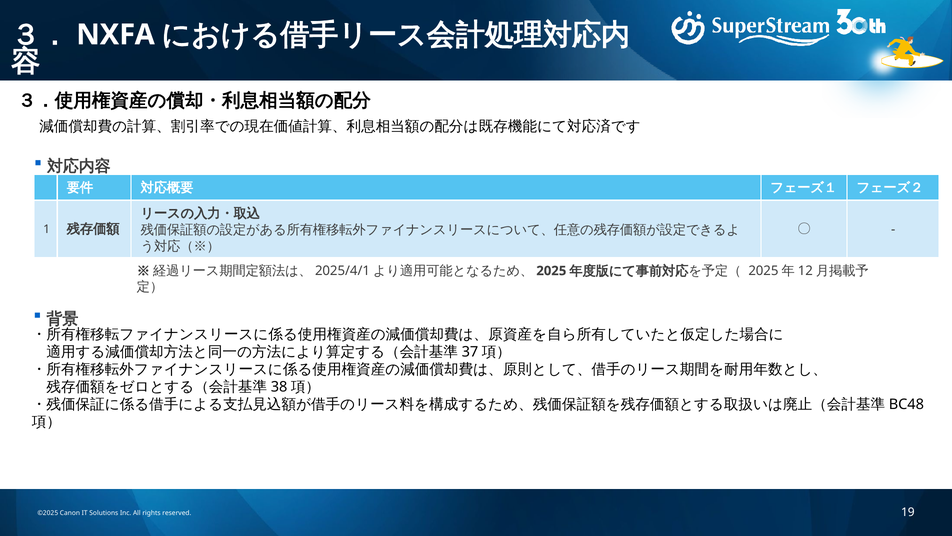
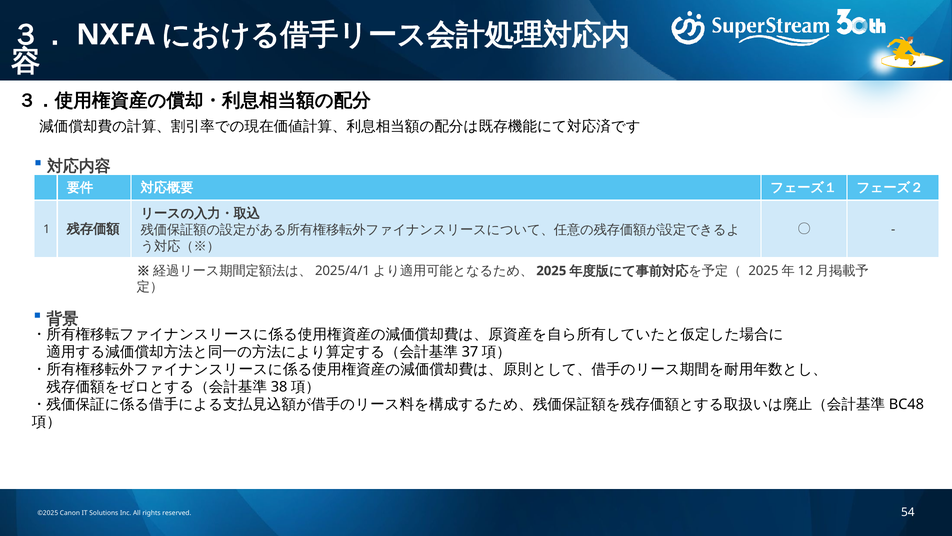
19: 19 -> 54 (908, 512)
